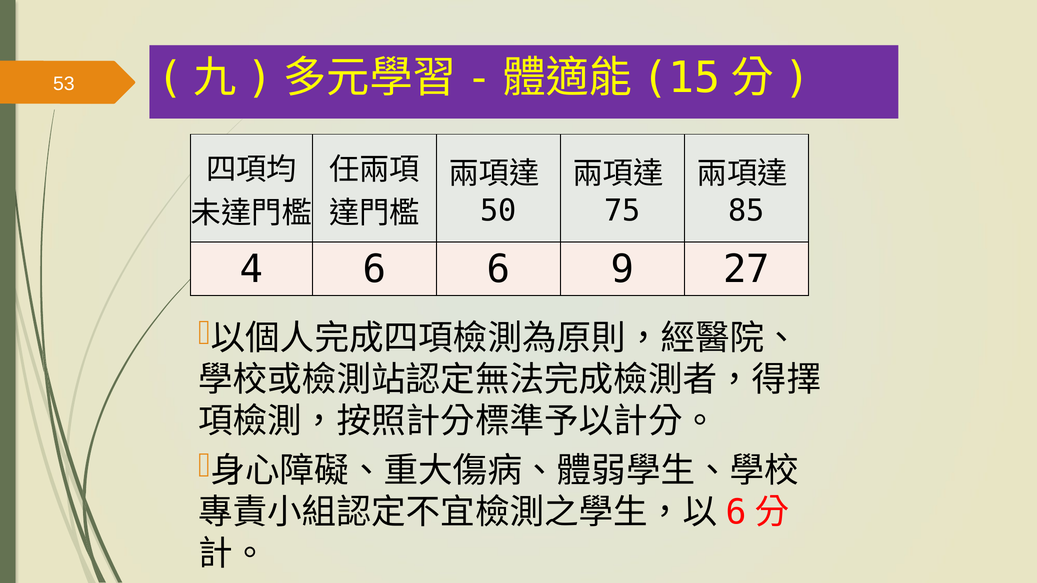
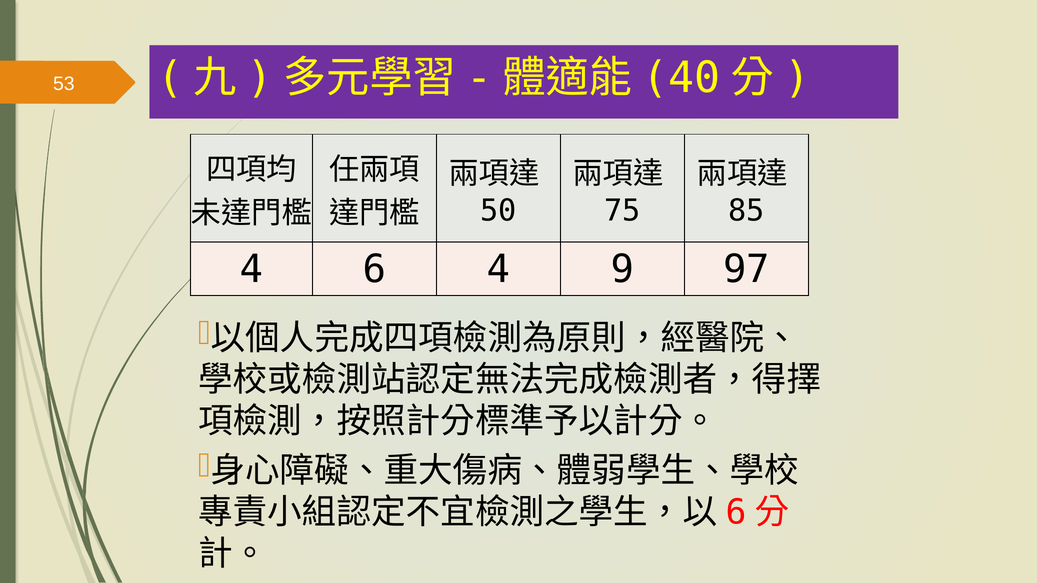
15: 15 -> 40 (681, 78)
6 6: 6 -> 4 (498, 270)
27: 27 -> 97 (746, 270)
